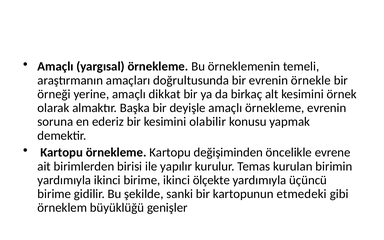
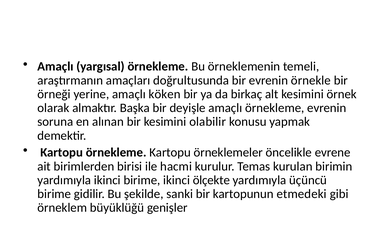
dikkat: dikkat -> köken (165, 94)
ederiz: ederiz -> alınan (108, 122)
değişiminden: değişiminden -> örneklemeler (228, 152)
yapılır: yapılır -> hacmi (176, 166)
